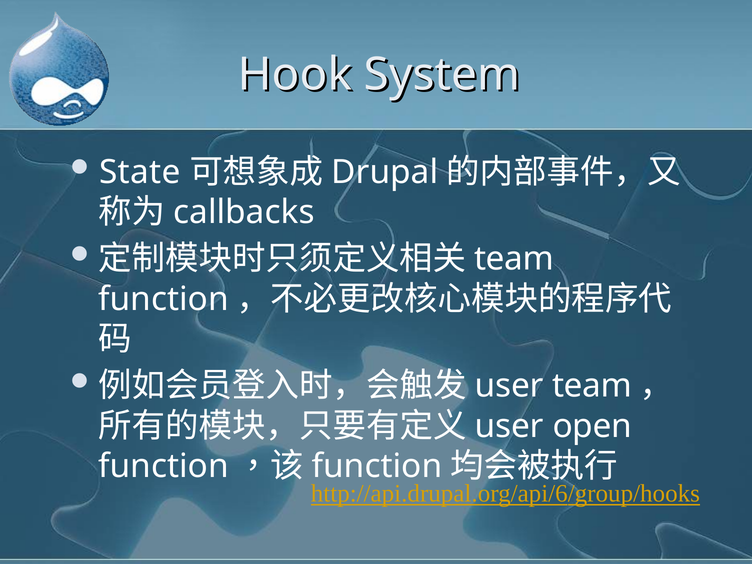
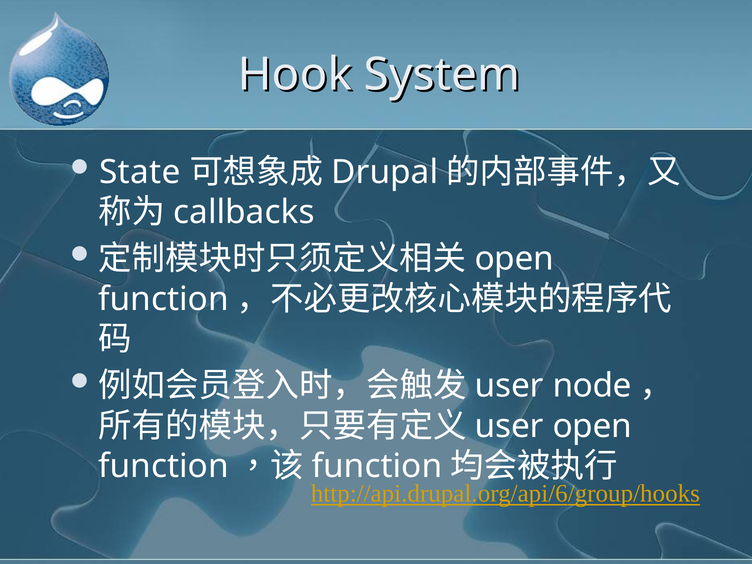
team: team -> open (514, 259)
team: team -> node (592, 386)
